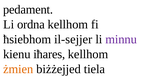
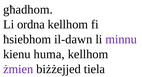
pedament: pedament -> għadhom (28, 9)
il-sejjer: il-sejjer -> il-dawn (73, 39)
iħares: iħares -> huma (49, 54)
żmien colour: orange -> purple (18, 69)
